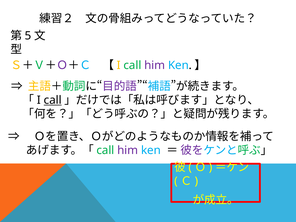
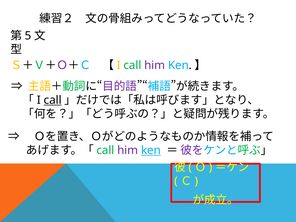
ken underline: none -> present (151, 150)
